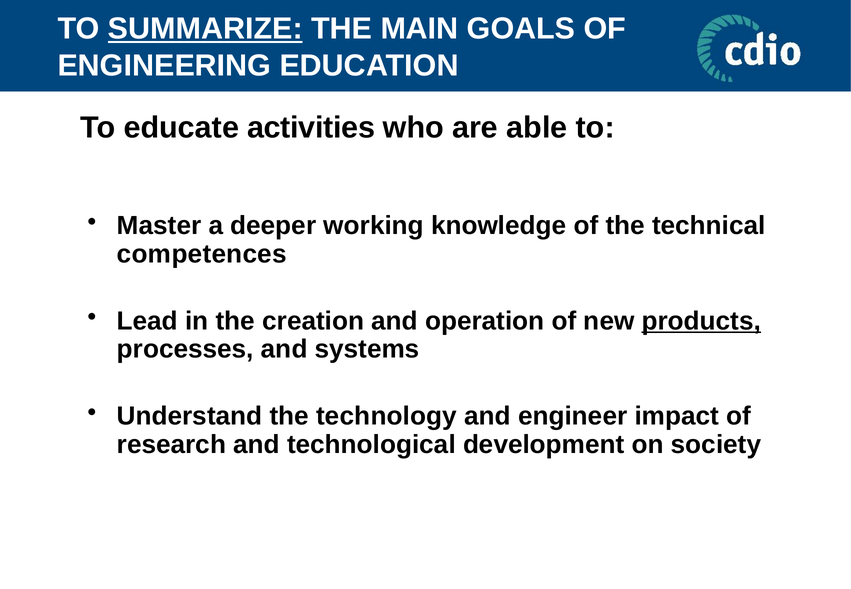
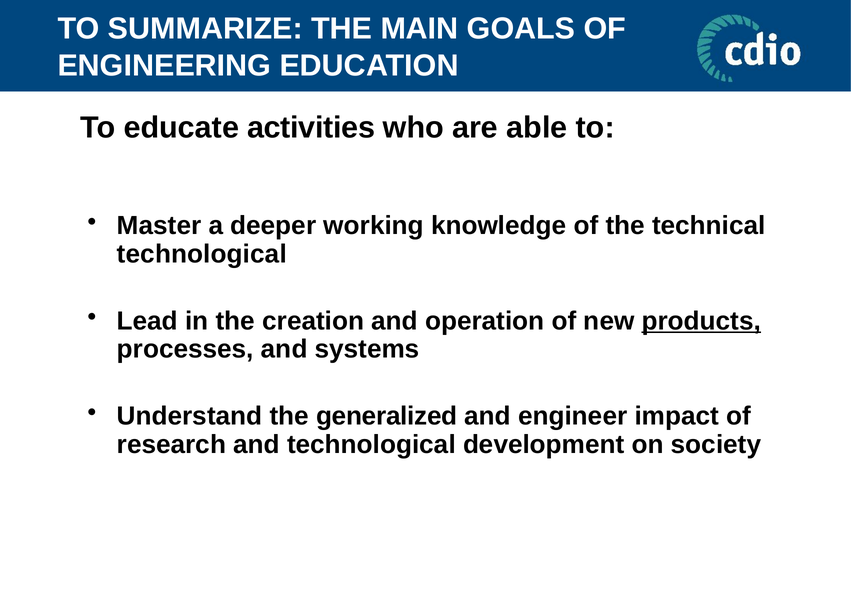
SUMMARIZE underline: present -> none (205, 29)
competences: competences -> technological (202, 254)
technology: technology -> generalized (387, 416)
